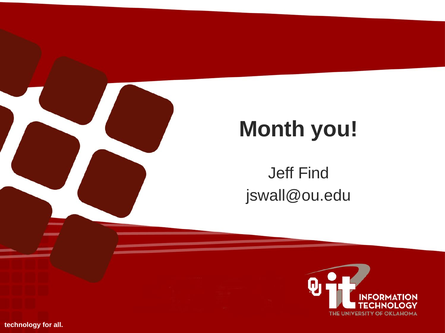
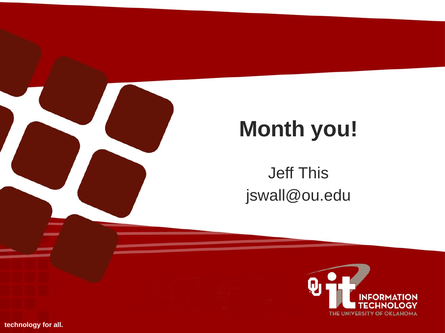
Find: Find -> This (313, 173)
